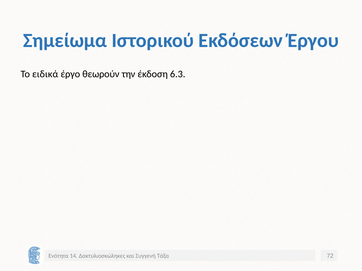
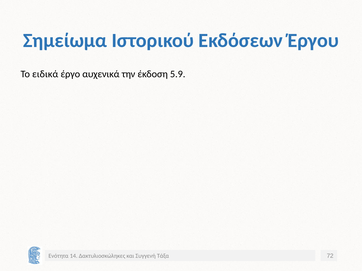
θεωρούν: θεωρούν -> αυχενικά (101, 74)
6.3: 6.3 -> 5.9 (178, 74)
